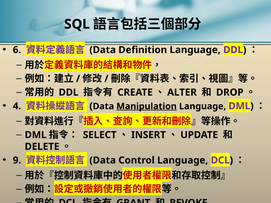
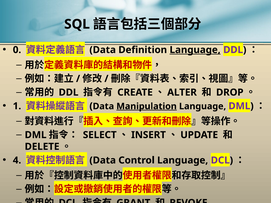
6: 6 -> 0 (17, 50)
Language underline: none -> present (195, 50)
4: 4 -> 1 (17, 106)
9: 9 -> 4 (17, 160)
